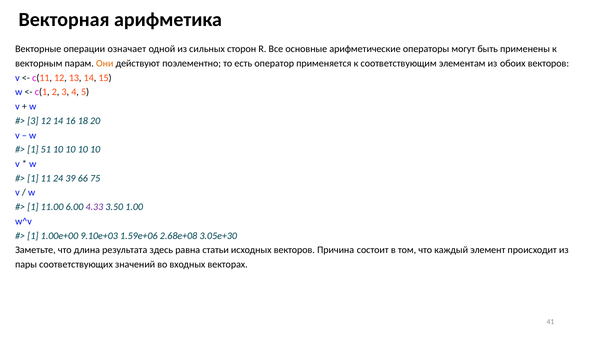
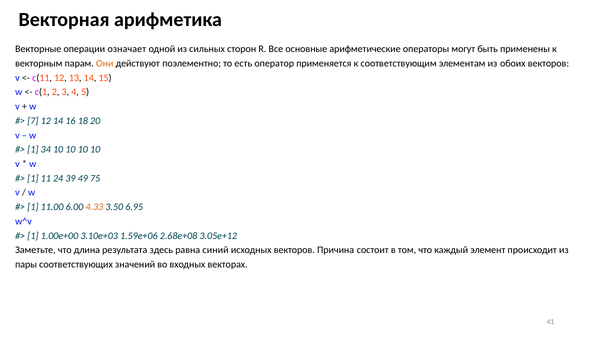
3: 3 -> 7 (33, 121)
51: 51 -> 34 (46, 150)
66: 66 -> 49 (83, 179)
4.33 colour: purple -> orange (94, 207)
1.00: 1.00 -> 6.95 (134, 207)
9.10e+03: 9.10e+03 -> 3.10e+03 (99, 236)
3.05e+30: 3.05e+30 -> 3.05e+12 (218, 236)
статьи: статьи -> синий (216, 251)
